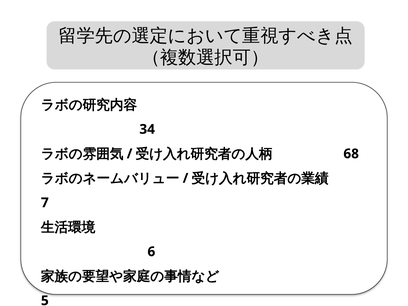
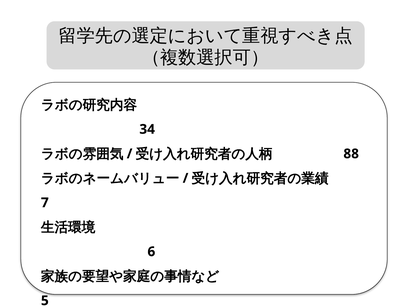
68: 68 -> 88 (351, 154)
